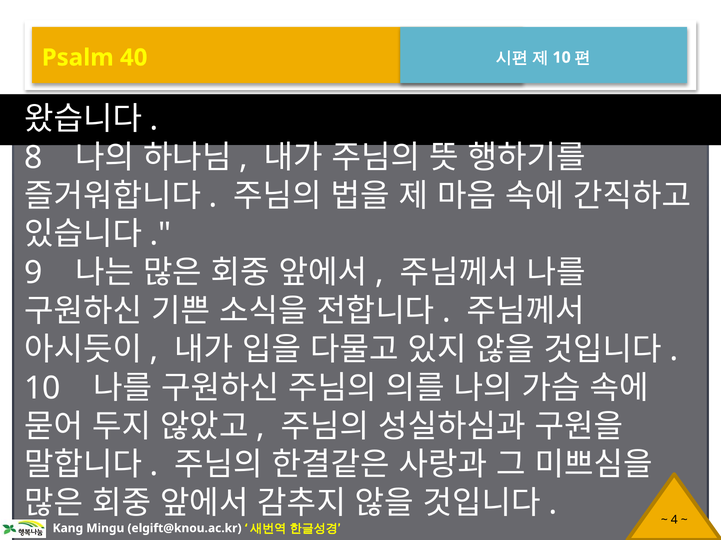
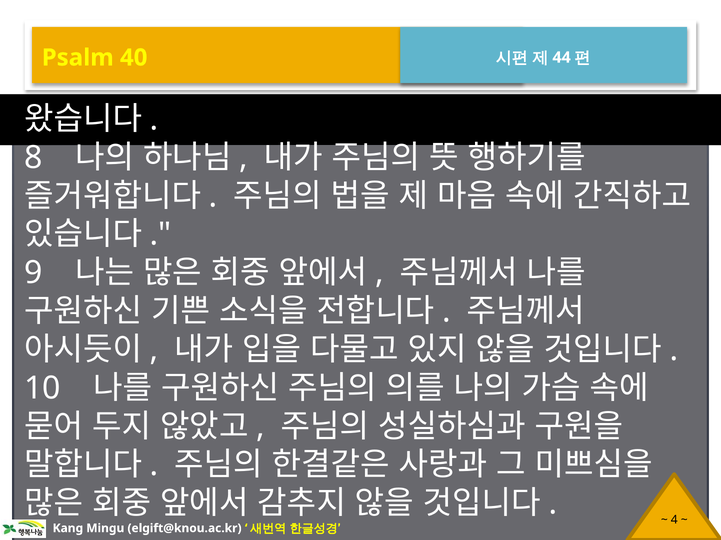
10: 10 -> 44 (562, 58)
